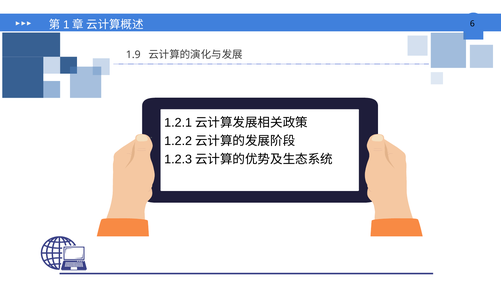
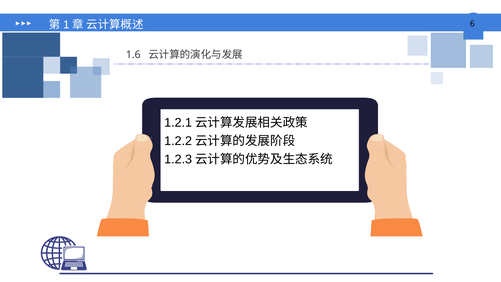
1.9: 1.9 -> 1.6 (133, 55)
